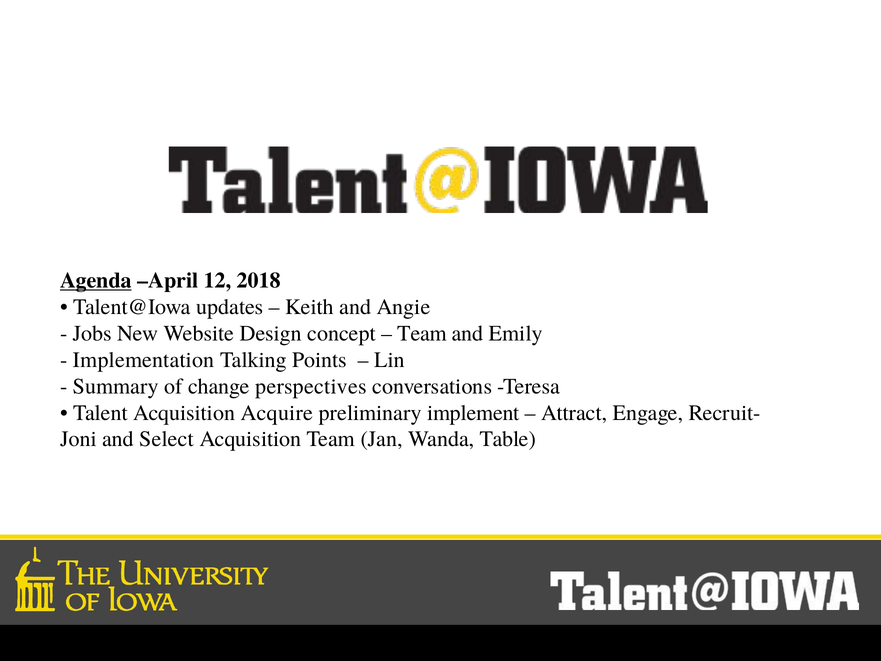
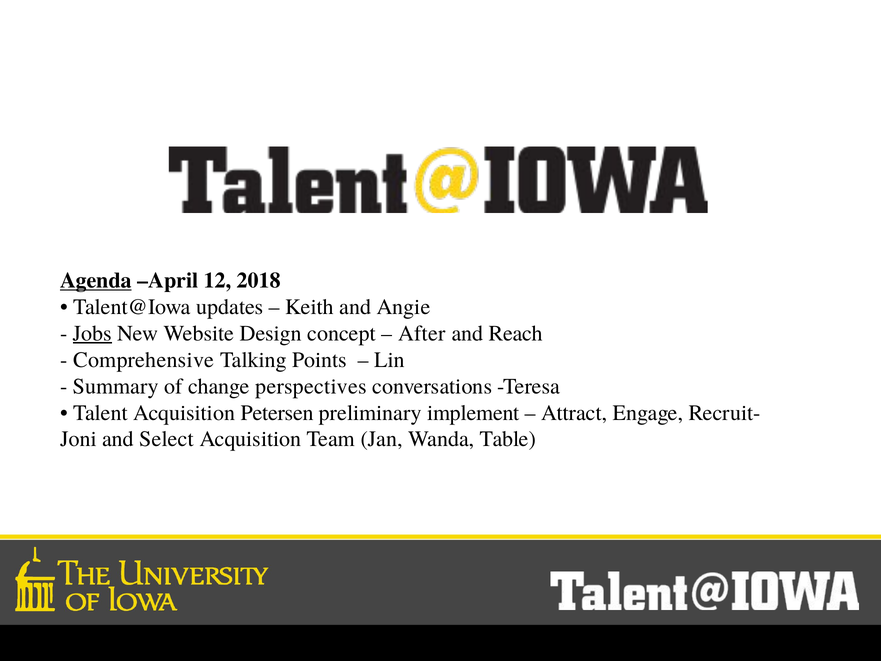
Jobs underline: none -> present (92, 333)
Team: Team -> After (422, 333)
Emily: Emily -> Reach (516, 333)
Implementation: Implementation -> Comprehensive (144, 360)
Acquire: Acquire -> Petersen (277, 413)
